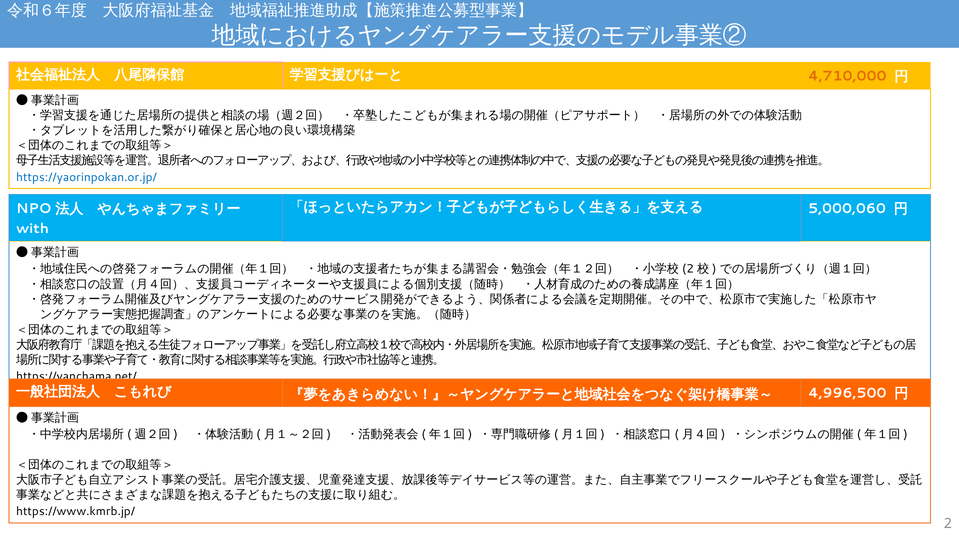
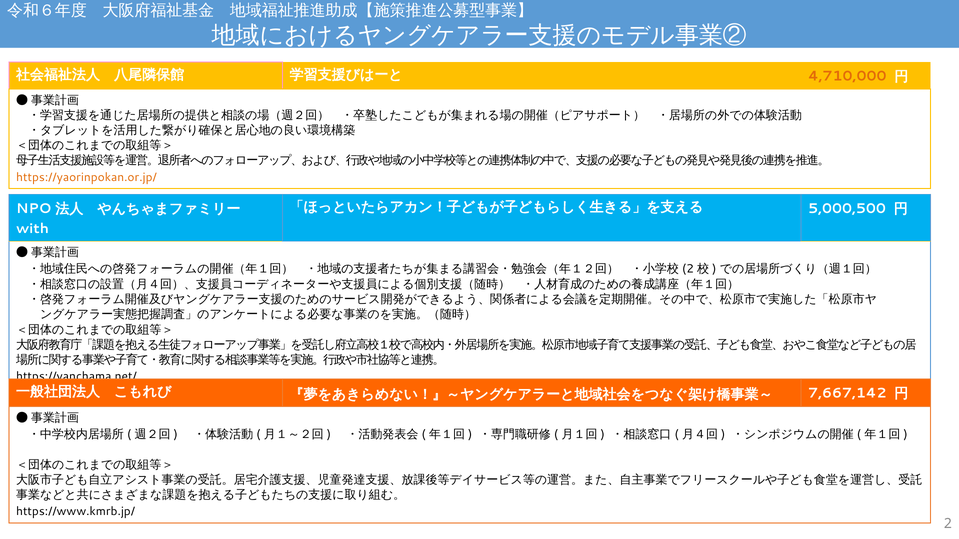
https://yaorinpokan.or.jp/ colour: blue -> orange (86, 177)
5,000,060: 5,000,060 -> 5,000,500 (847, 209)
4,996,500: 4,996,500 -> 7,667,142 (847, 393)
